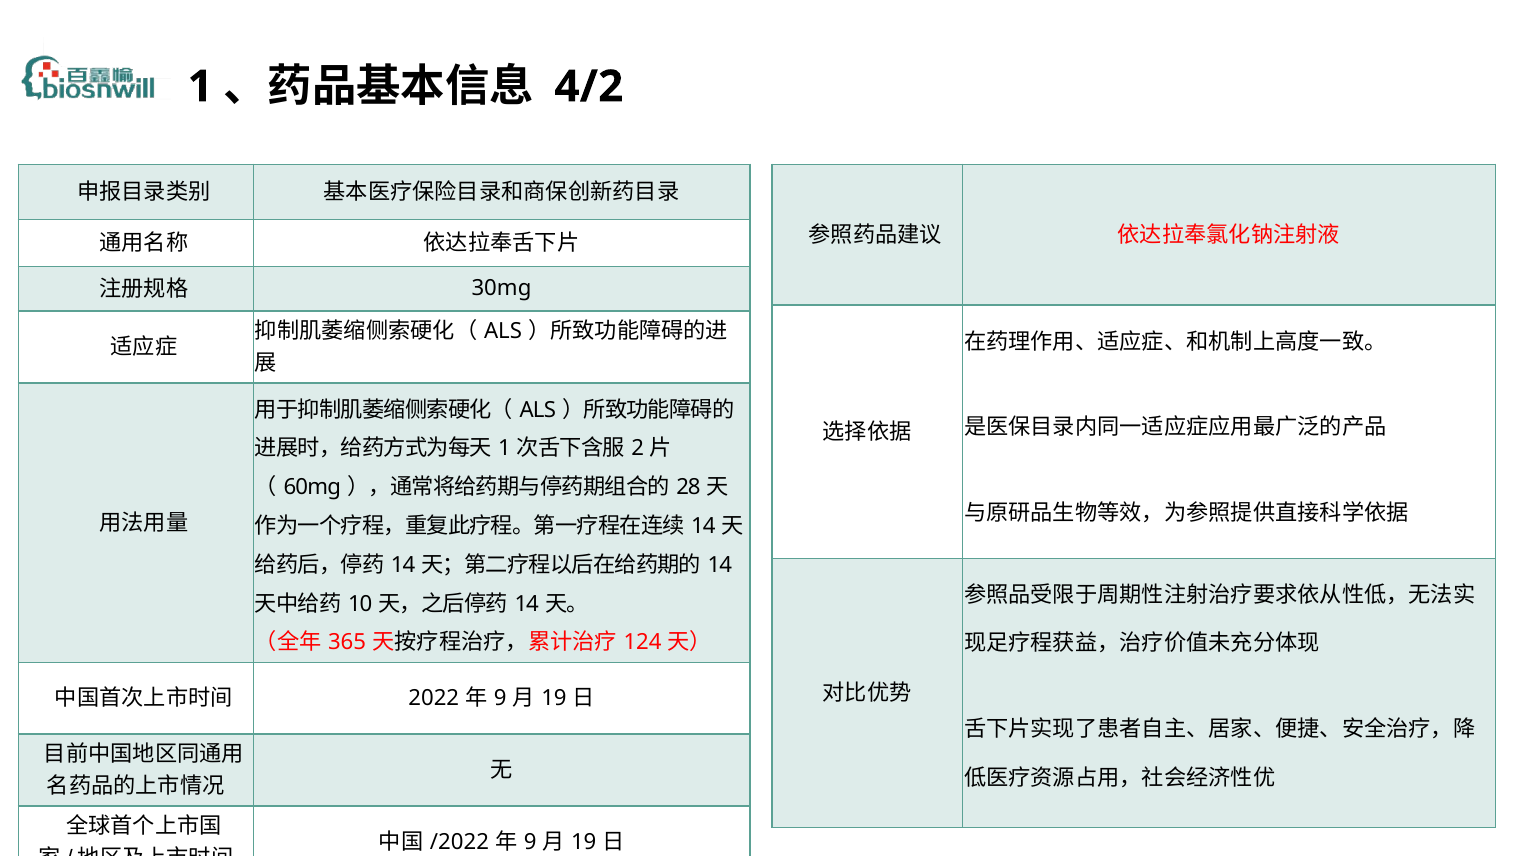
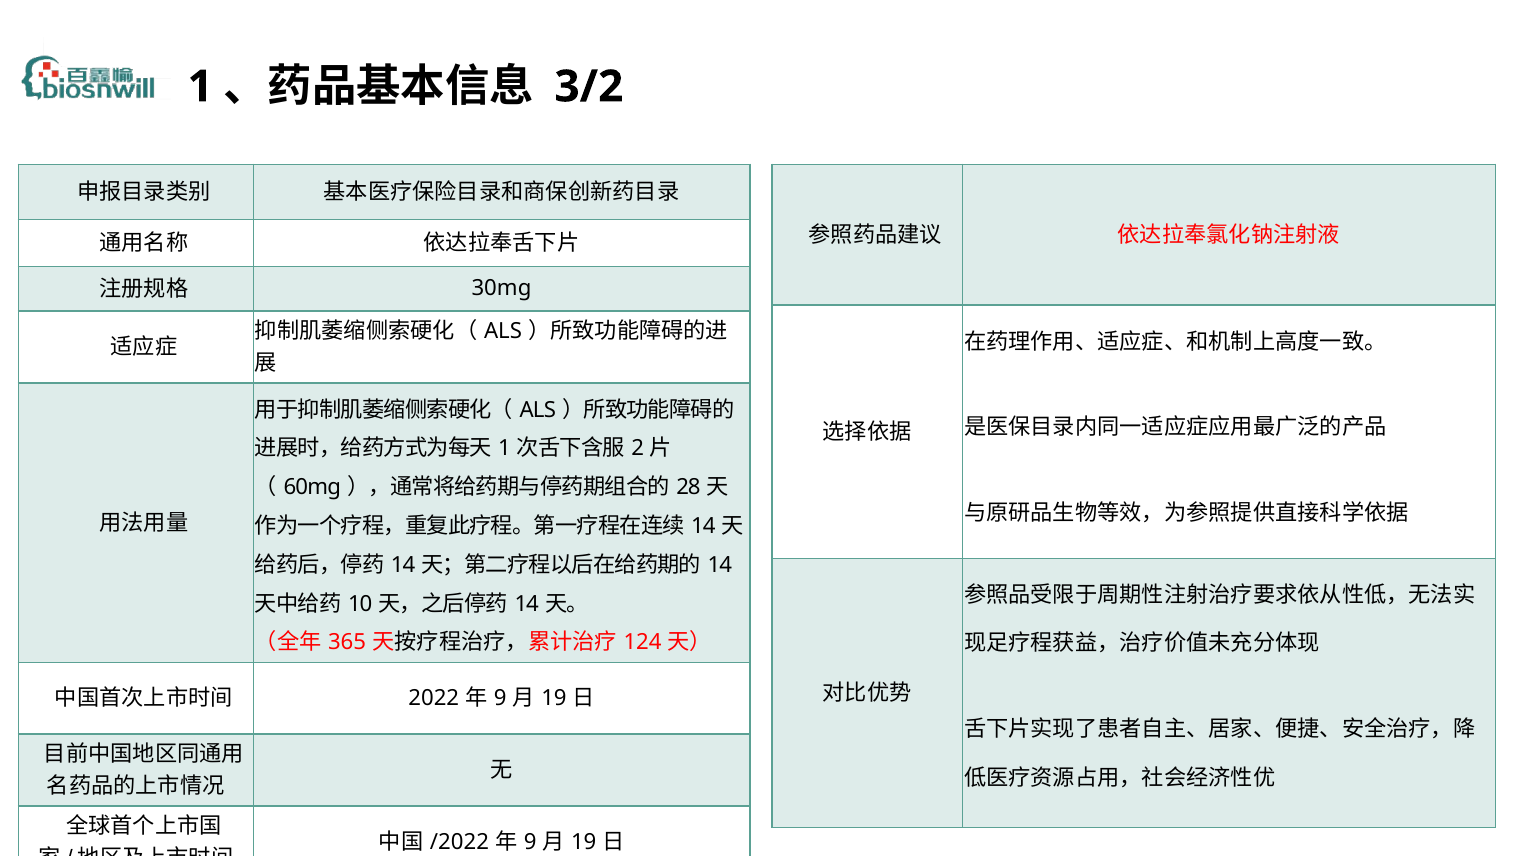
4/2: 4/2 -> 3/2 (589, 87)
